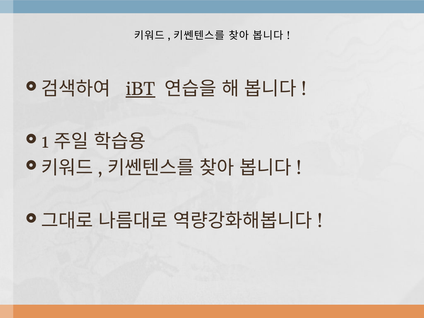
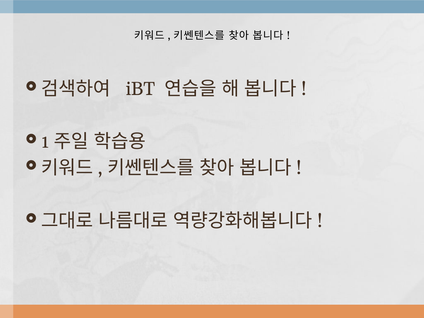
iBT underline: present -> none (141, 89)
